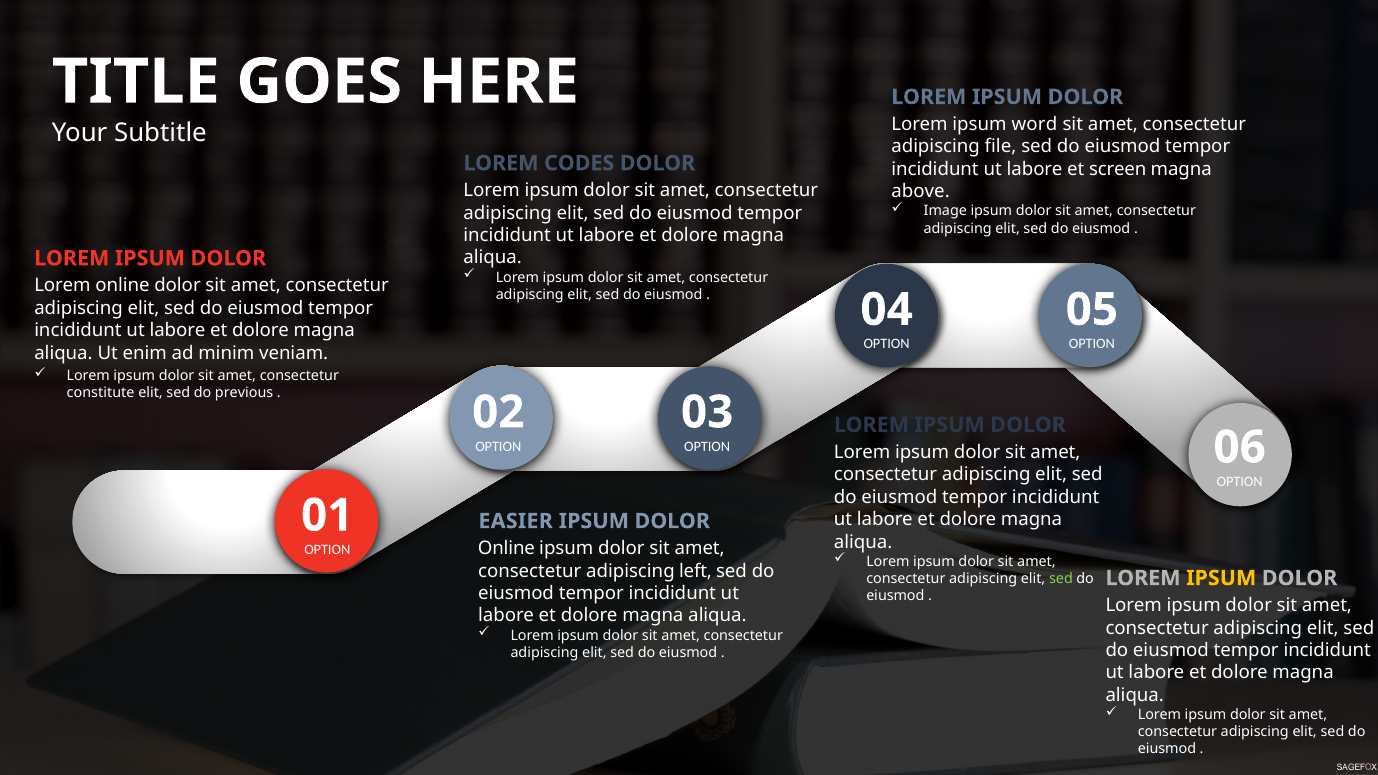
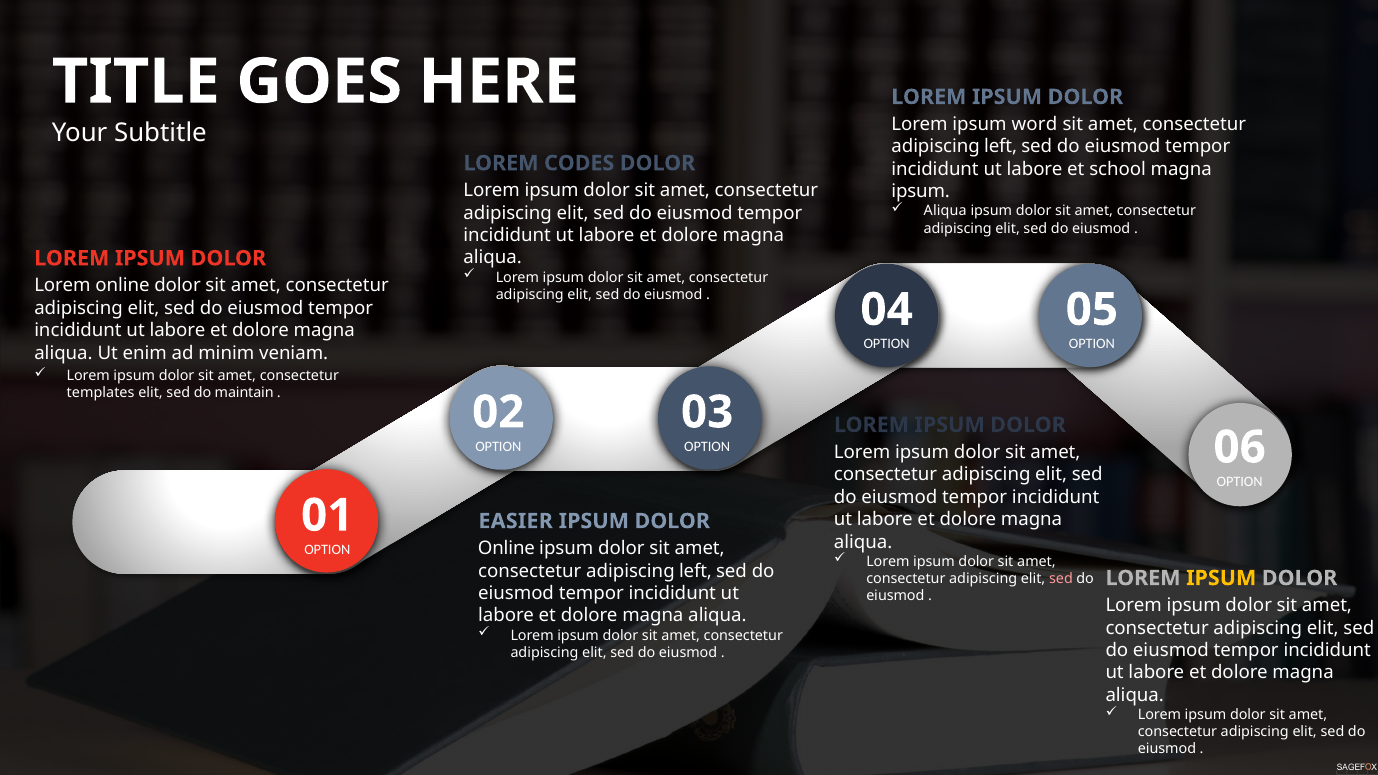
file: file -> left (1001, 147)
screen: screen -> school (1118, 169)
above: above -> ipsum (921, 192)
Image: Image -> Aliqua (945, 211)
constitute: constitute -> templates (101, 393)
previous: previous -> maintain (244, 393)
sed colour: light green -> pink (1061, 579)
